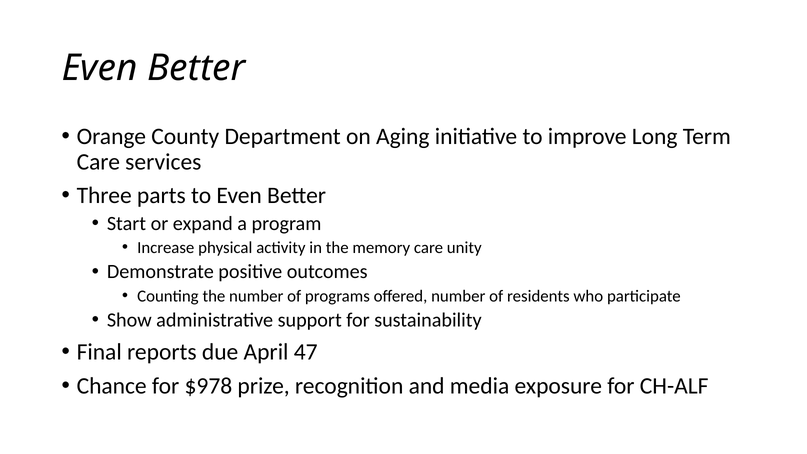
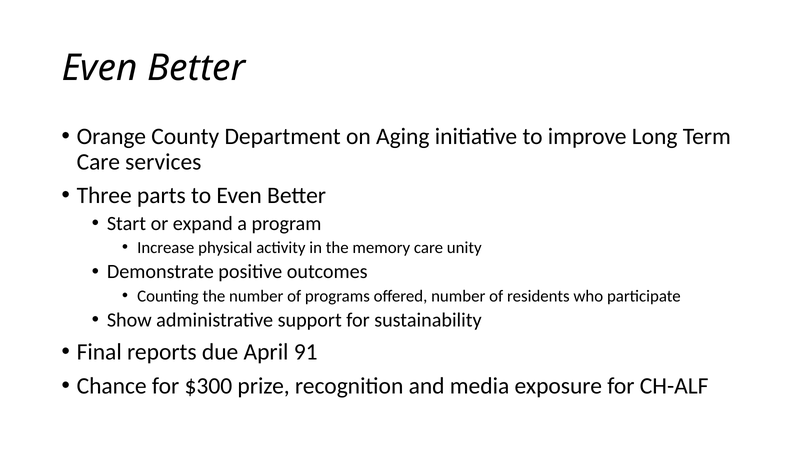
47: 47 -> 91 (306, 352)
$978: $978 -> $300 (208, 386)
